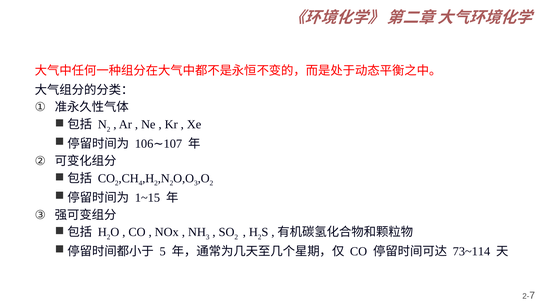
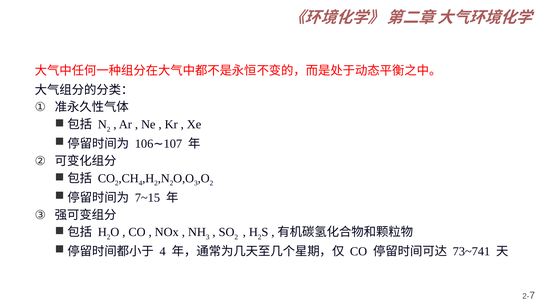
1~15: 1~15 -> 7~15 (147, 198)
5: 5 -> 4 (163, 252)
73~114: 73~114 -> 73~741 (471, 252)
